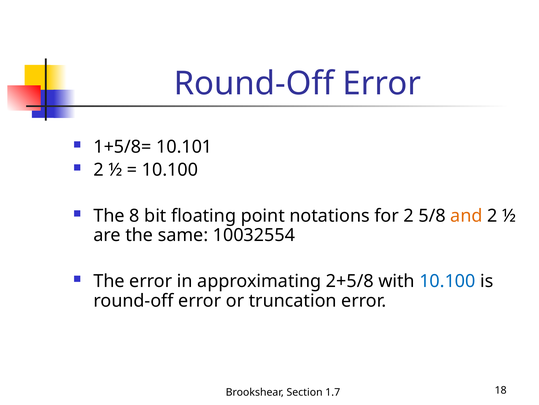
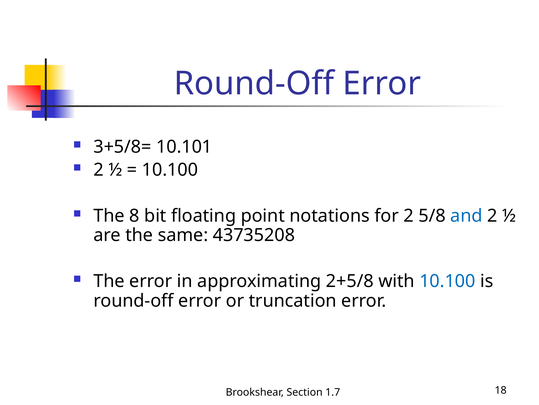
1+5/8=: 1+5/8= -> 3+5/8= (122, 147)
and colour: orange -> blue (466, 215)
10032554: 10032554 -> 43735208 (254, 235)
